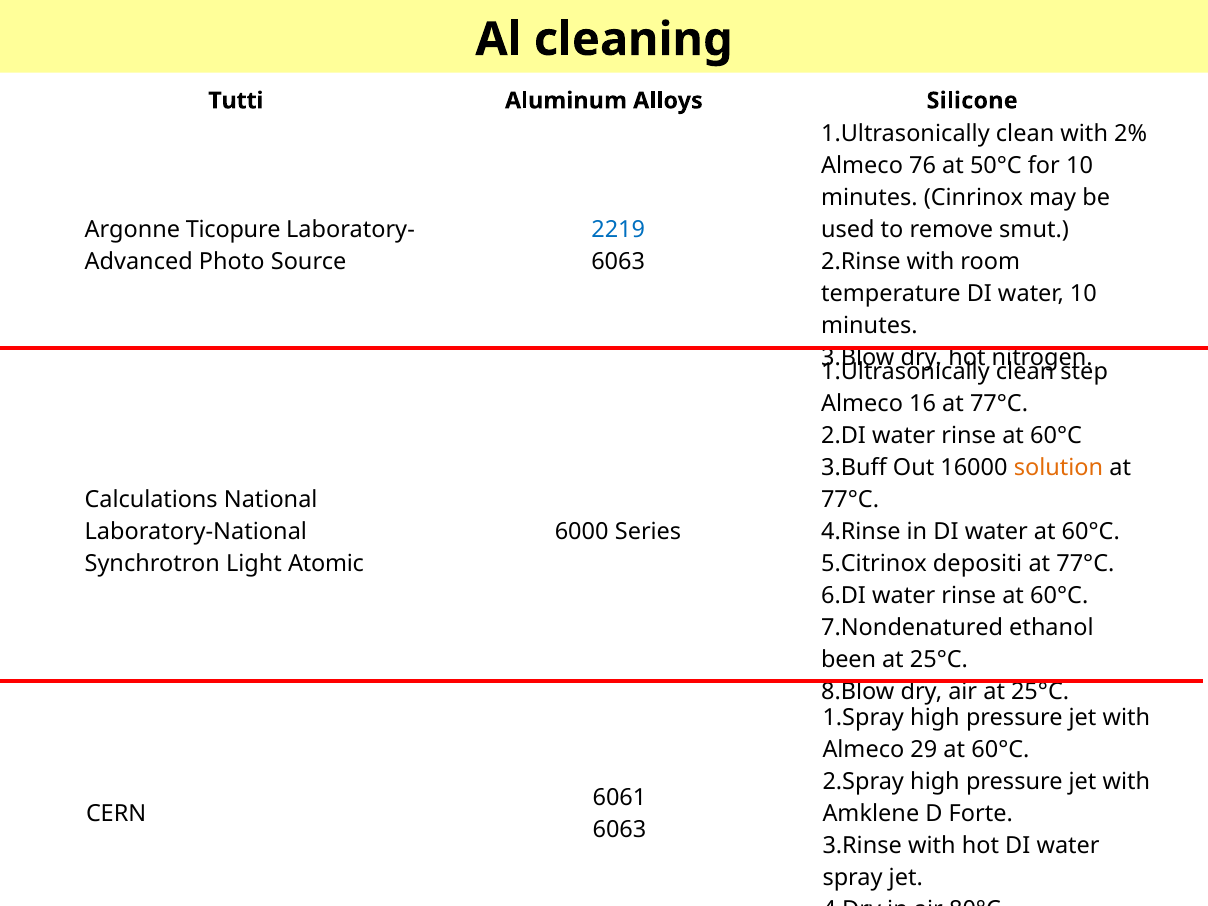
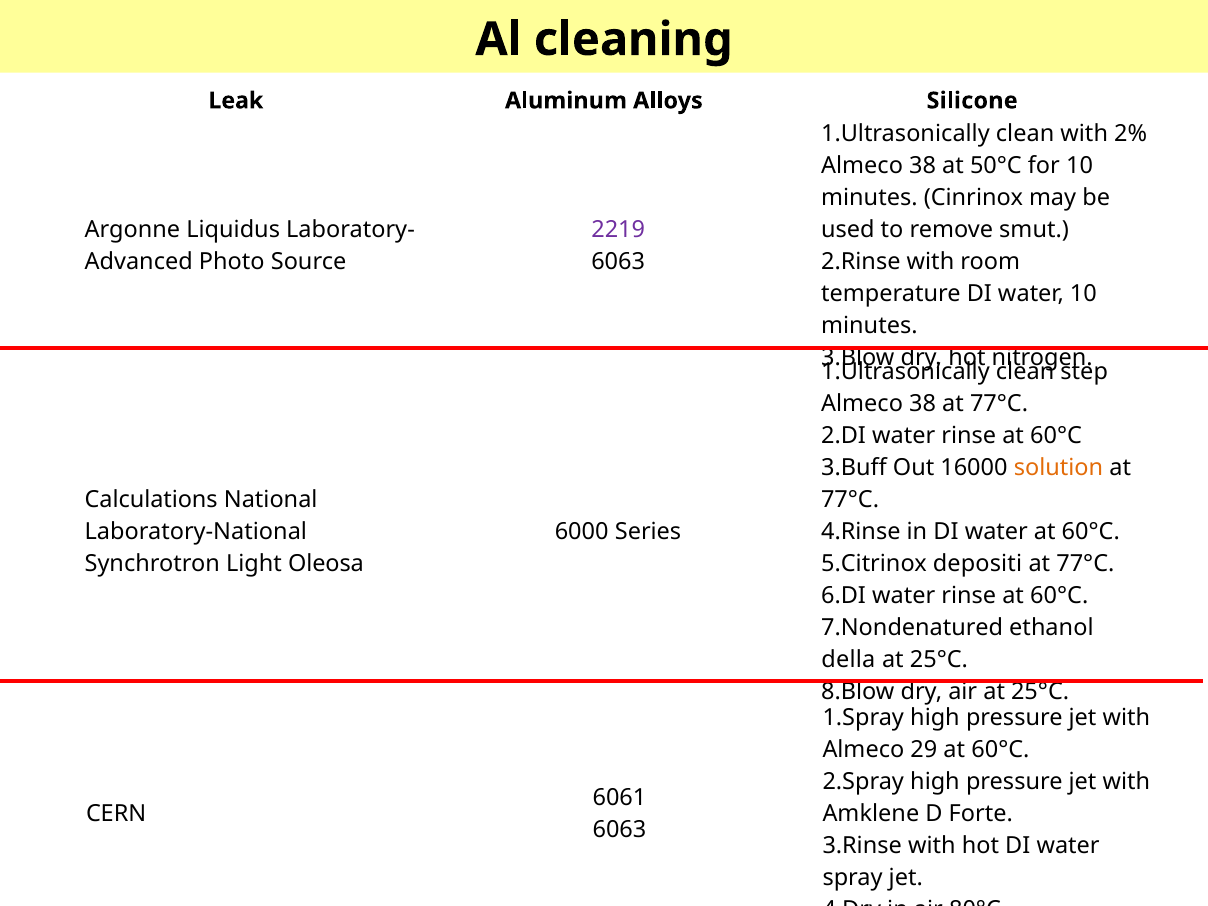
Tutti: Tutti -> Leak (236, 101)
76: 76 -> 38 (923, 166)
Ticopure: Ticopure -> Liquidus (233, 230)
2219 colour: blue -> purple (618, 230)
16: 16 -> 38 (923, 404)
Atomic: Atomic -> Oleosa (326, 564)
been: been -> della (848, 660)
